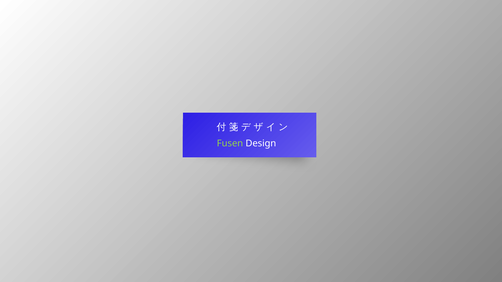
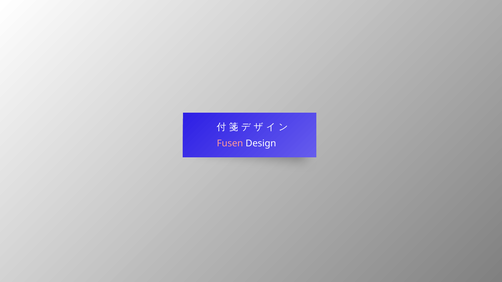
Fusen colour: light green -> pink (230, 144)
